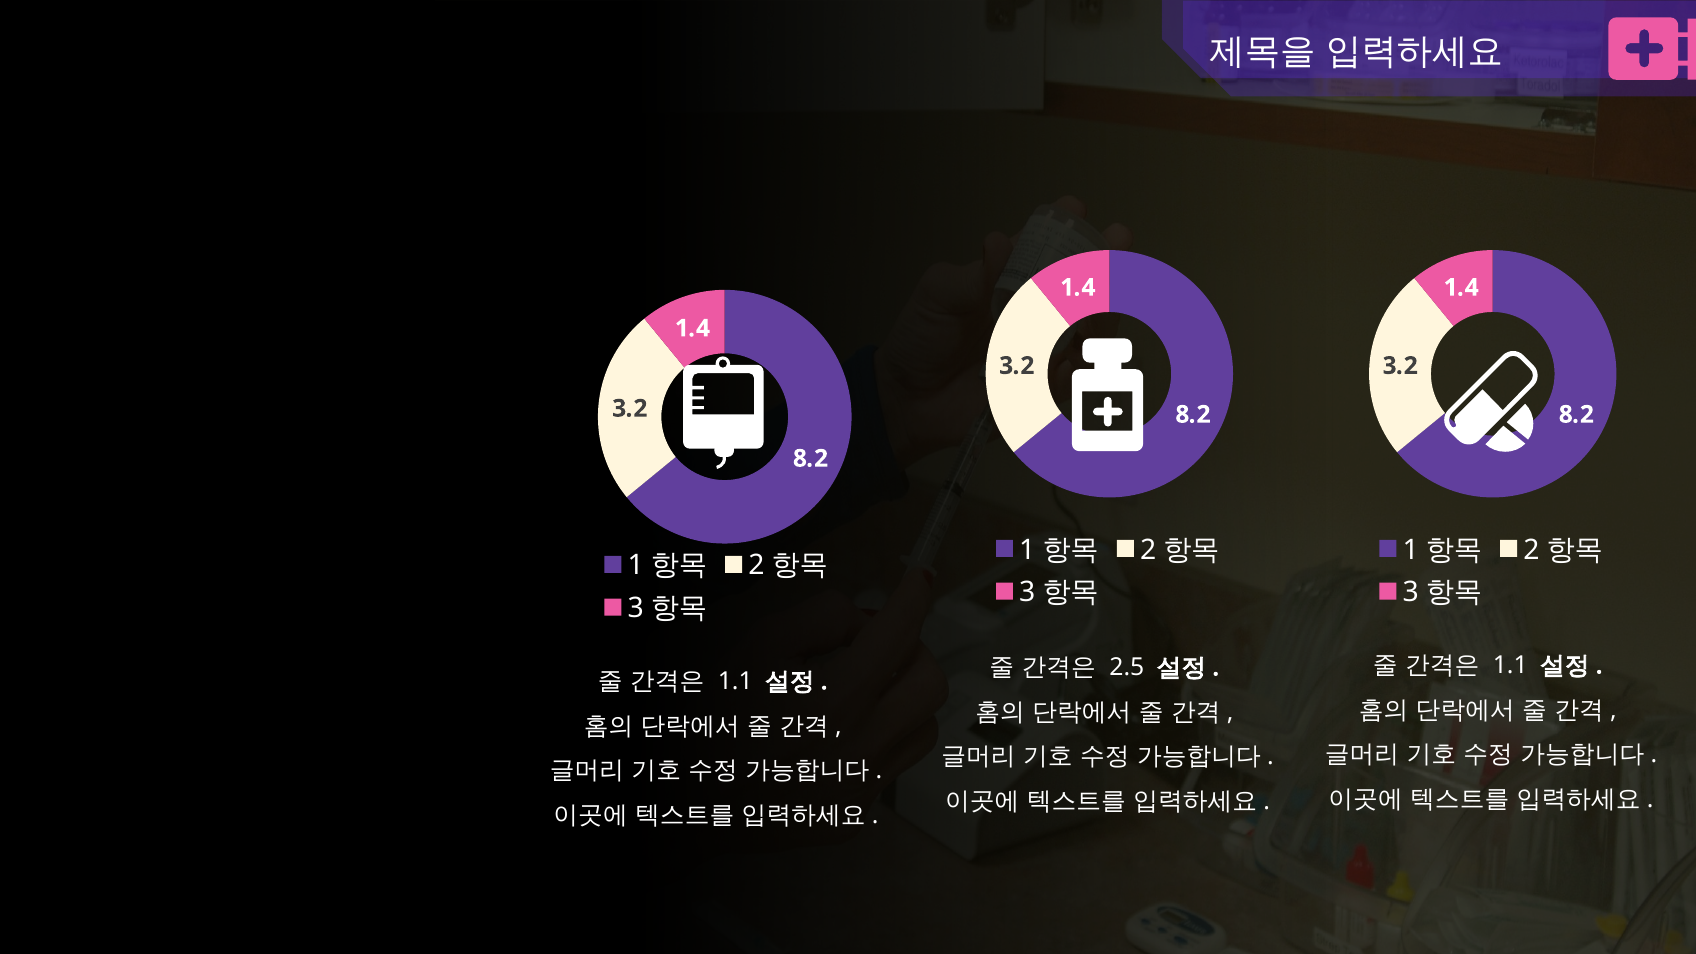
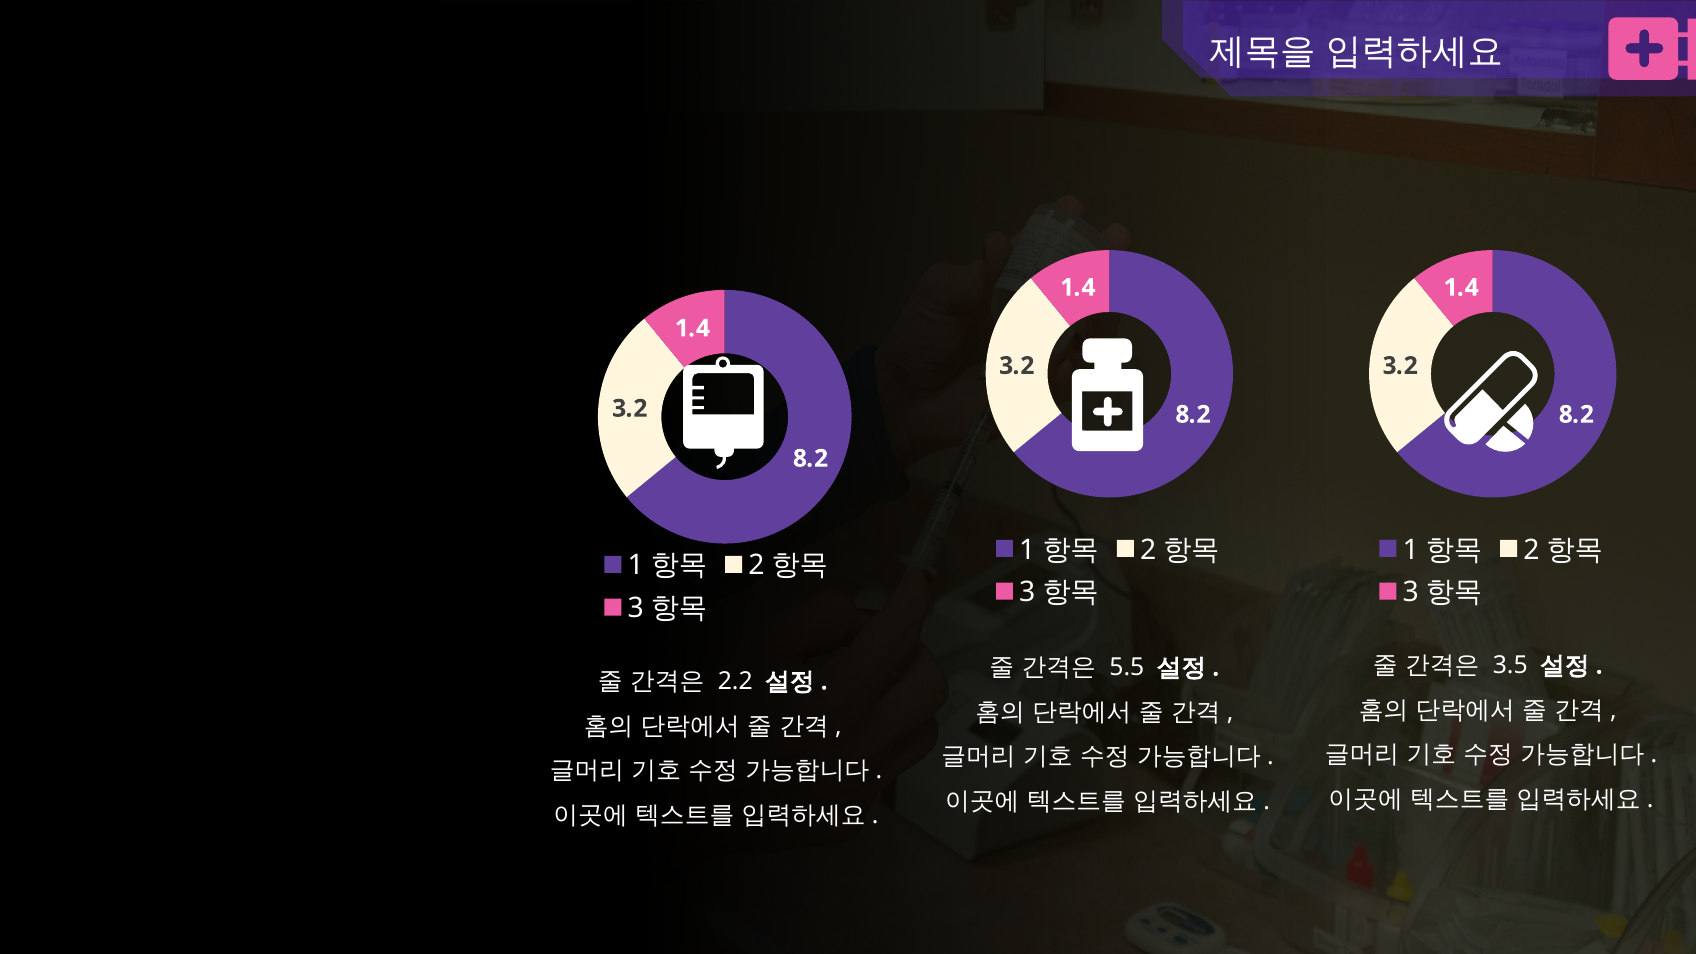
1.1: 1.1 -> 3.5 (1510, 665)
2.5: 2.5 -> 5.5 (1127, 667)
1.1: 1.1 -> 2.2 (735, 681)
